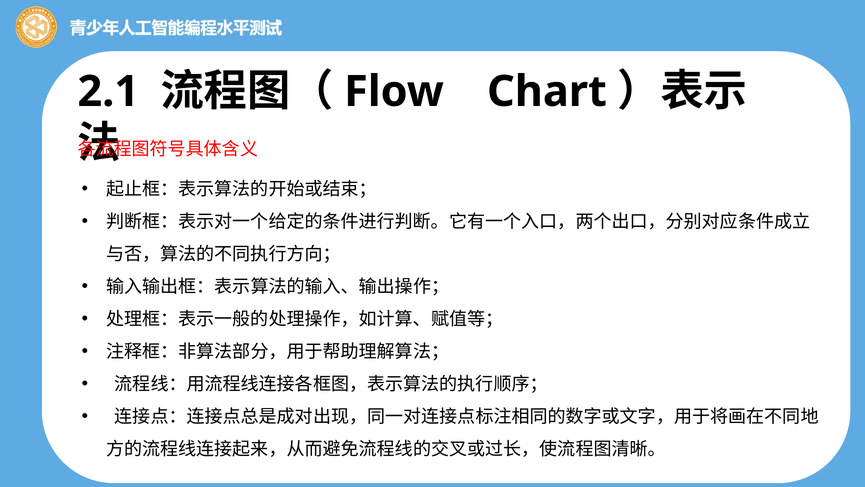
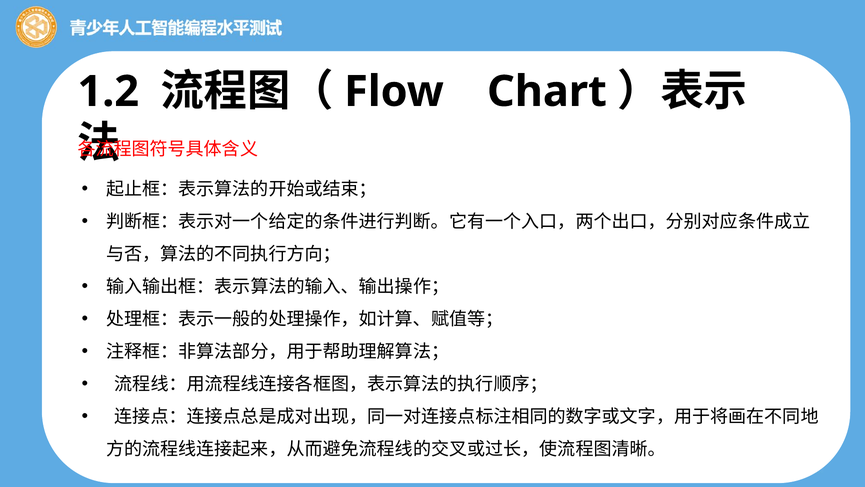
2.1: 2.1 -> 1.2 (108, 92)
